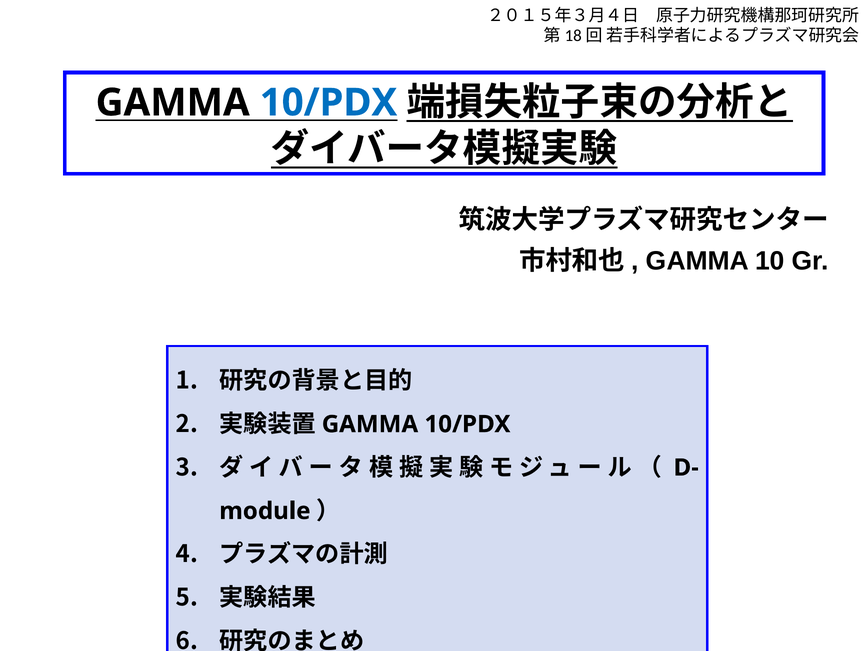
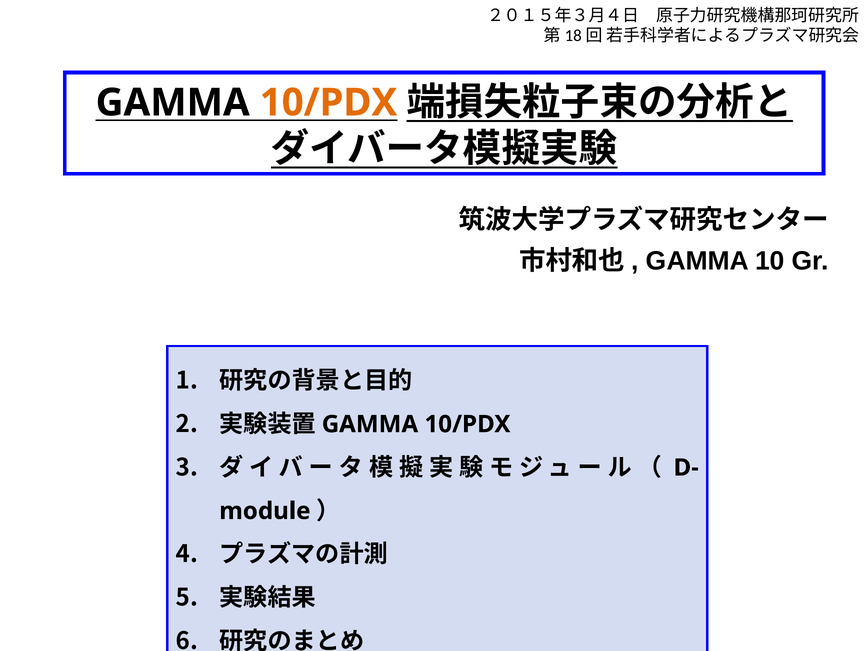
10/PDX colour: blue -> orange (329, 103)
